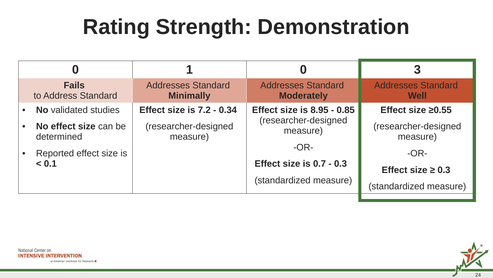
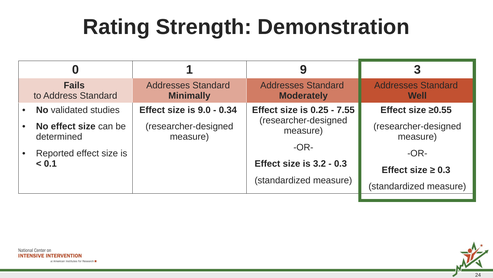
1 0: 0 -> 9 (303, 70)
7.2: 7.2 -> 9.0 (204, 110)
8.95: 8.95 -> 0.25 (319, 110)
0.85: 0.85 -> 7.55 (346, 110)
0.7: 0.7 -> 3.2 (320, 163)
